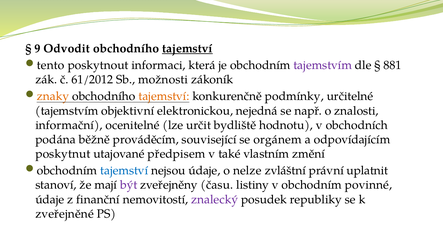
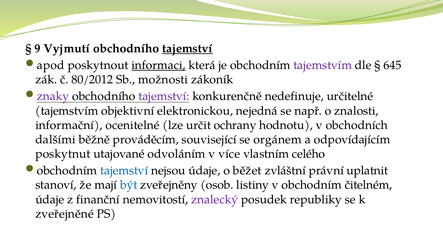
Odvodit: Odvodit -> Vyjmutí (67, 48)
tento: tento -> apod (51, 65)
informaci underline: none -> present (159, 65)
881: 881 -> 645 (393, 65)
61/2012: 61/2012 -> 80/2012 (92, 80)
znaky colour: orange -> purple (53, 96)
tajemství colour: orange -> purple (164, 96)
podmínky: podmínky -> nedefinuje (294, 96)
bydliště: bydliště -> ochrany (235, 125)
podána: podána -> dalšími (56, 140)
předpisem: předpisem -> odvoláním (177, 154)
také: také -> více (229, 154)
změní: změní -> celého (309, 154)
nelze: nelze -> běžet (247, 171)
být colour: purple -> blue (129, 185)
času: času -> osob (217, 185)
povinné: povinné -> čitelném (369, 185)
